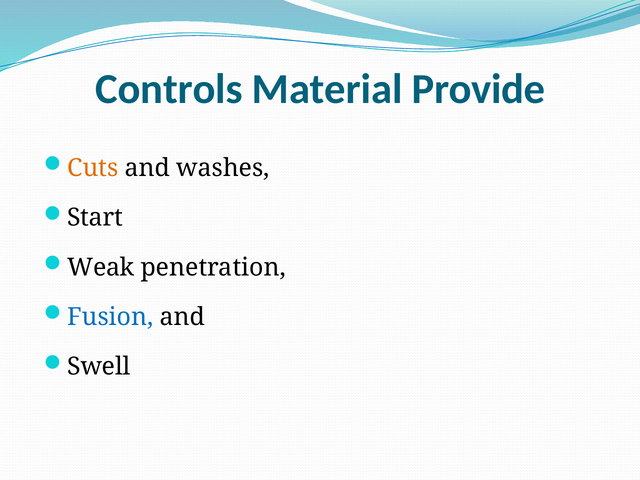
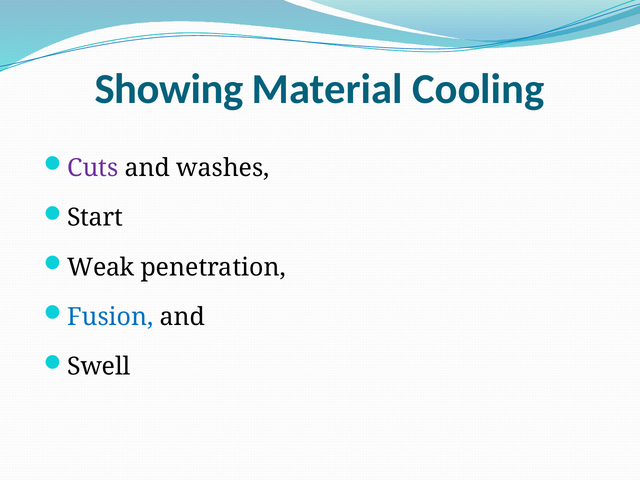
Controls: Controls -> Showing (169, 89)
Provide: Provide -> Cooling (478, 89)
Cuts colour: orange -> purple (93, 168)
